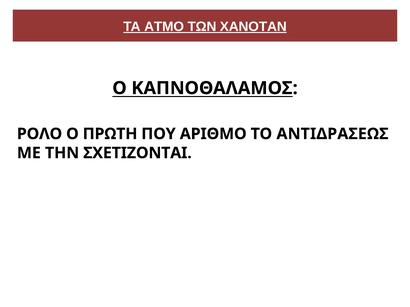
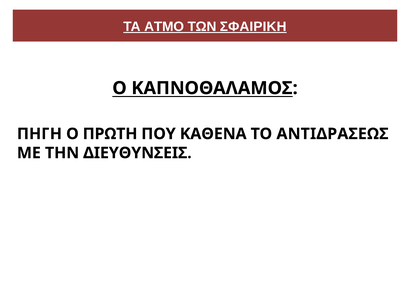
ΧΑΝΟΤΑΝ: ΧΑΝΟΤΑΝ -> ΣΦΑΙΡΙΚΗ (253, 27)
ΡΟΛΟ: ΡΟΛΟ -> ΠΗΓΗ (39, 134)
ΑΡΙΘΜΟ: ΑΡΙΘΜΟ -> ΚΑΘΕΝΑ (213, 134)
ΣΧΕΤΙΖΟΝΤΑΙ: ΣΧΕΤΙΖΟΝΤΑΙ -> ΔΙΕΥΘΥΝΣΕΙΣ (137, 153)
